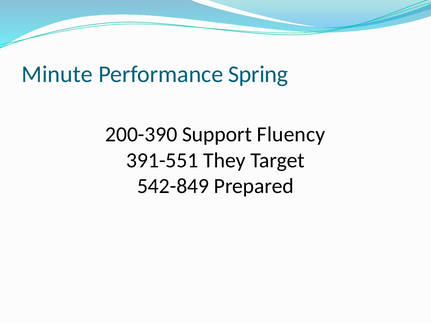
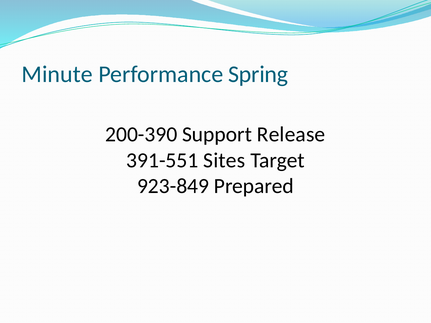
Fluency: Fluency -> Release (291, 135)
They: They -> Sites (224, 160)
542-849: 542-849 -> 923-849 (173, 186)
